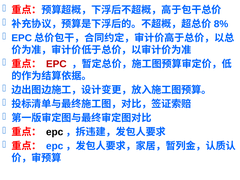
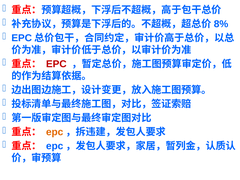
epc colour: black -> orange (55, 132)
